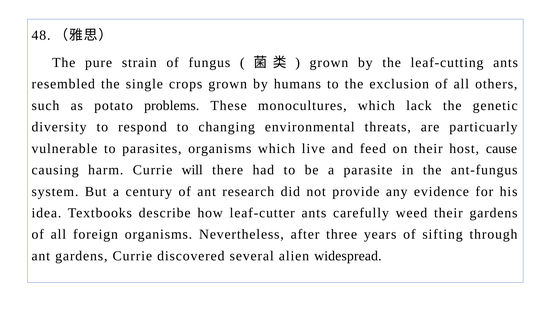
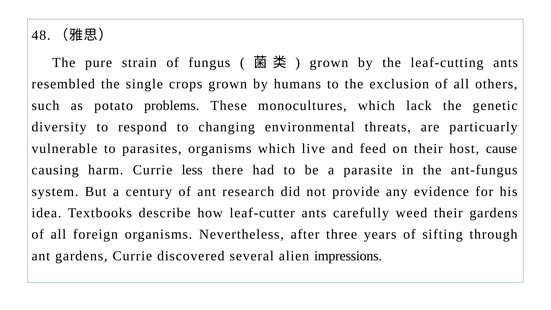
will: will -> less (192, 170)
widespread: widespread -> impressions (348, 256)
